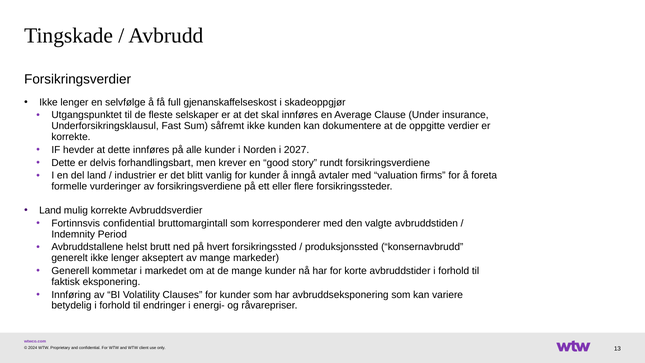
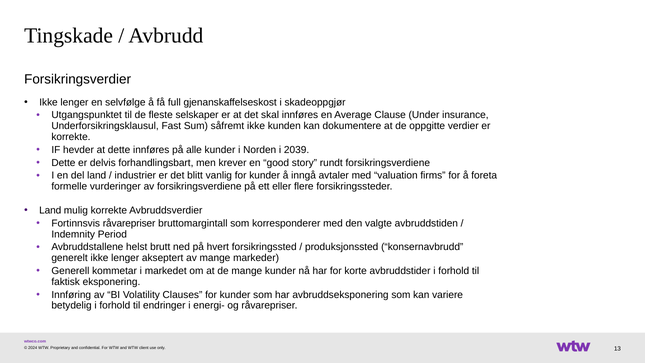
2027: 2027 -> 2039 (297, 150)
Fortinnsvis confidential: confidential -> råvarepriser (129, 223)
